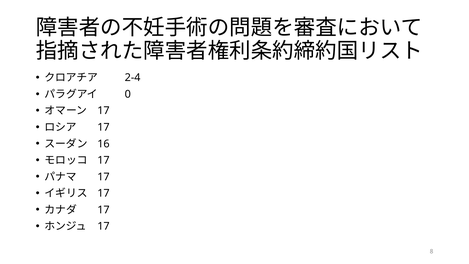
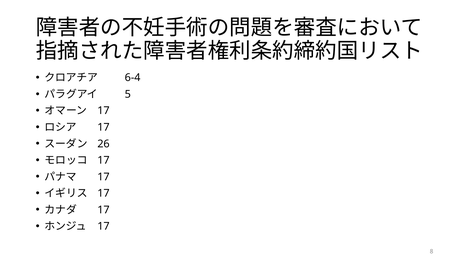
2-4: 2-4 -> 6-4 (133, 78)
0: 0 -> 5 (128, 94)
16: 16 -> 26 (103, 144)
